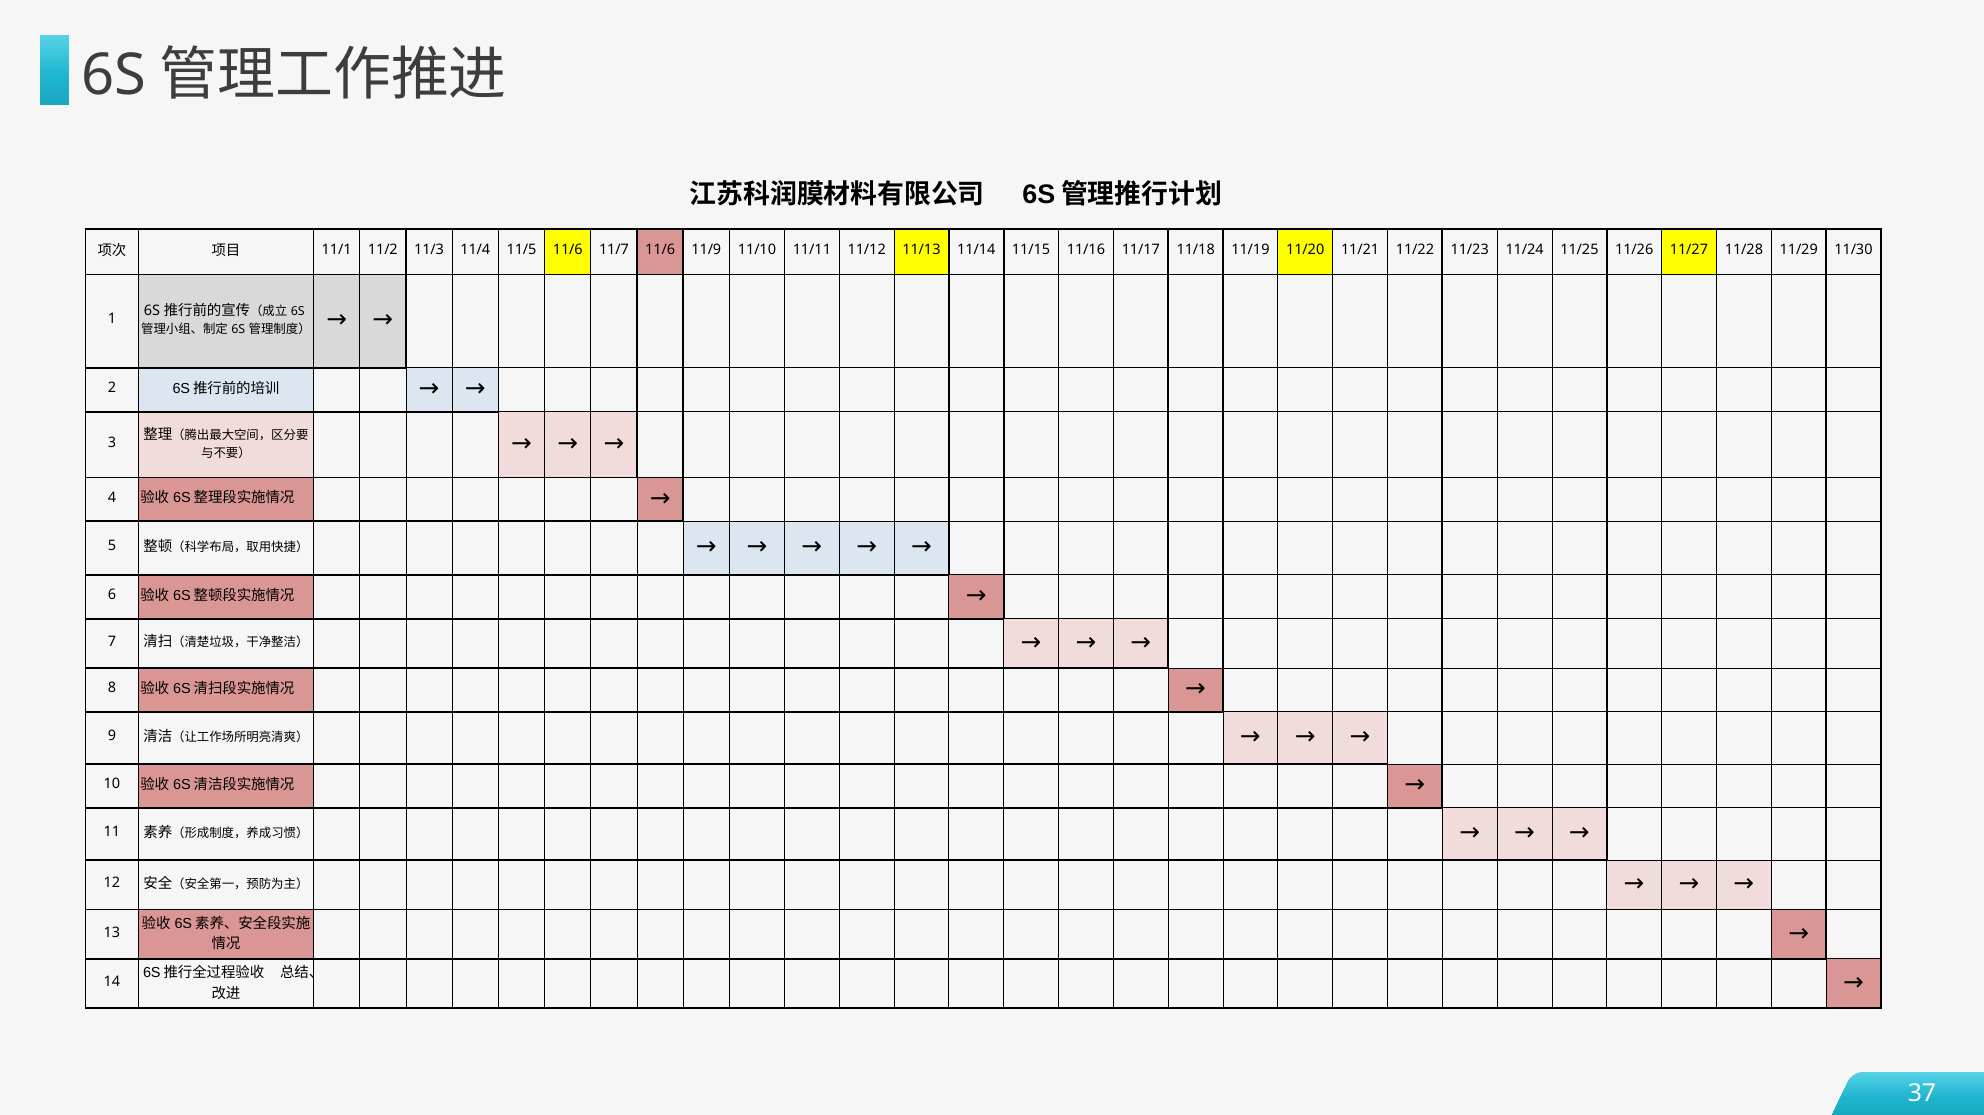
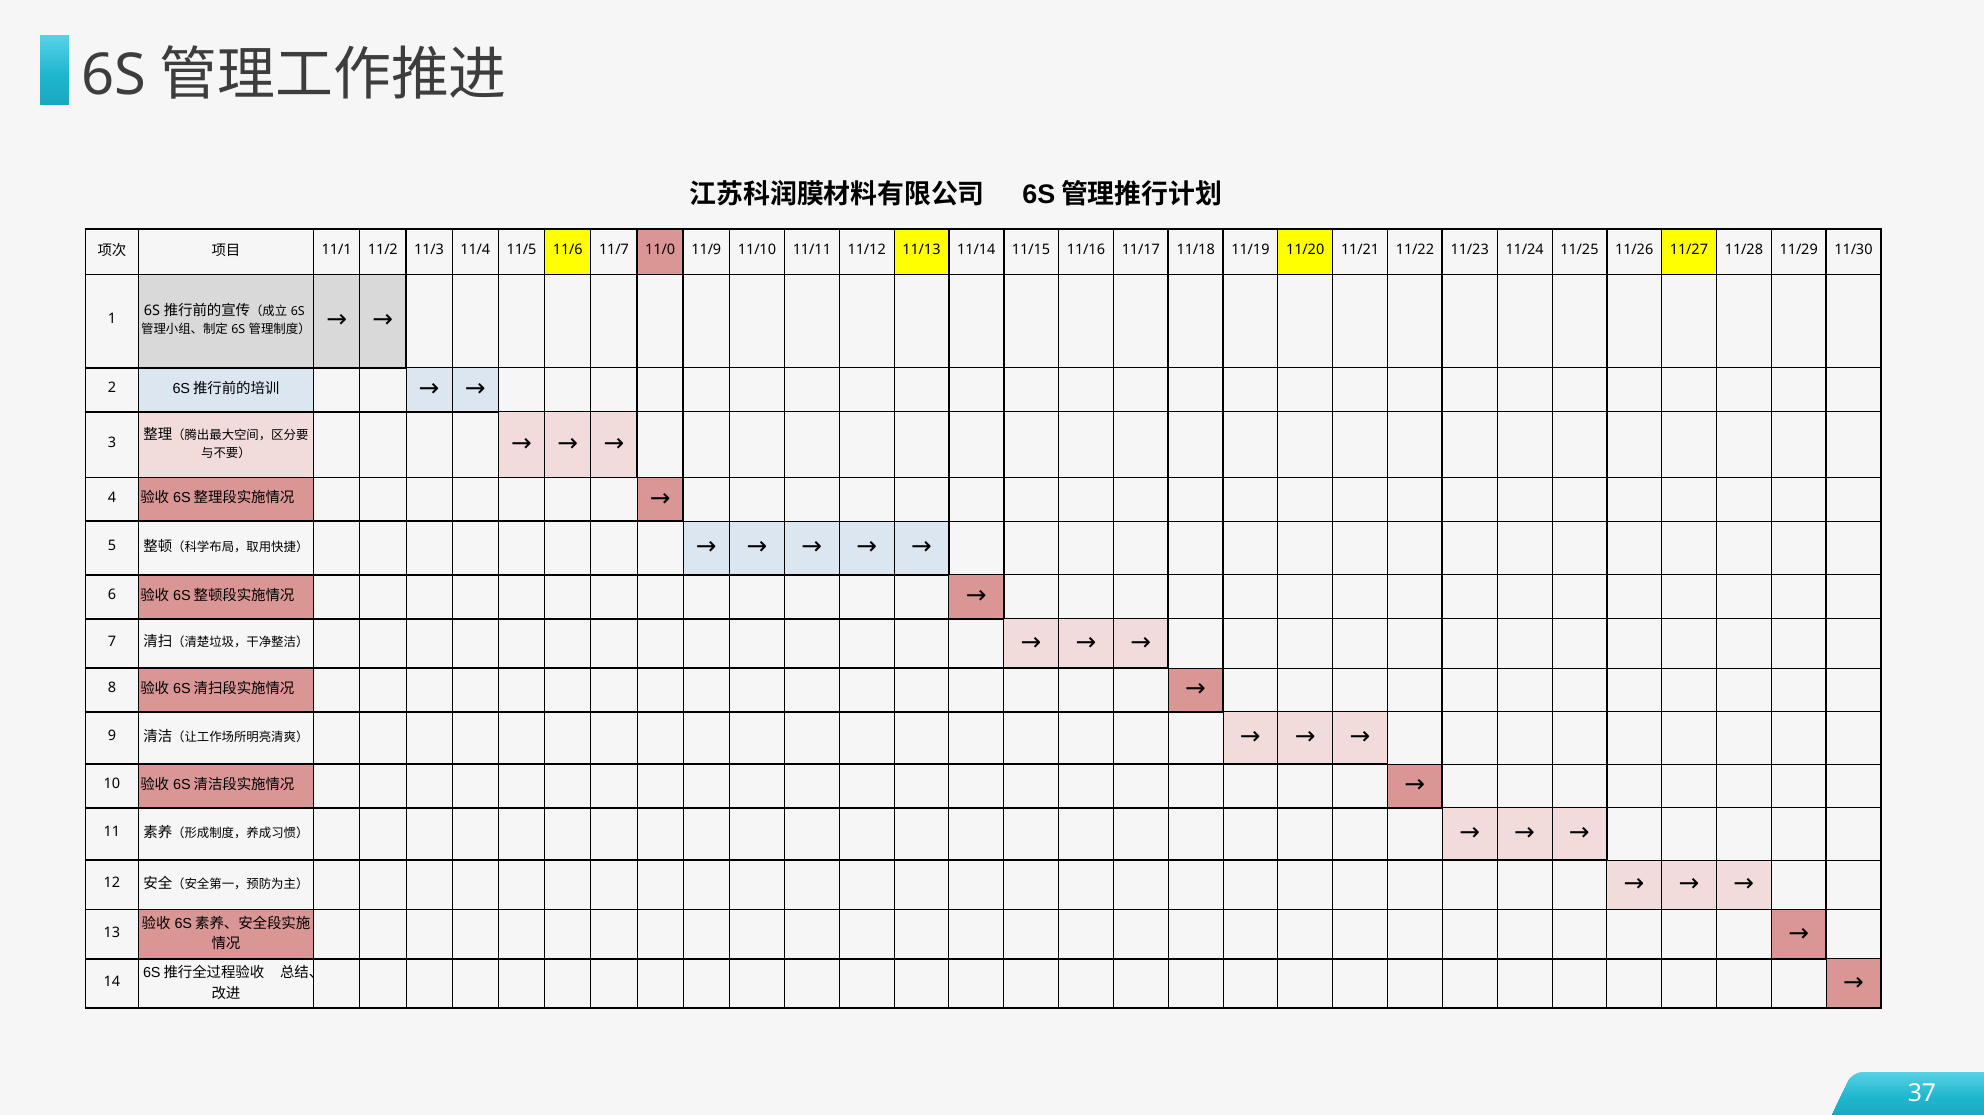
11/7 11/6: 11/6 -> 11/0 (660, 250)
